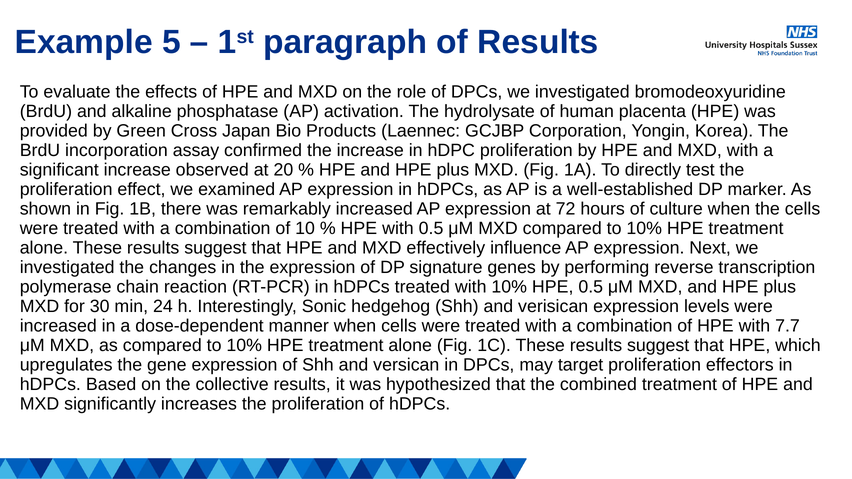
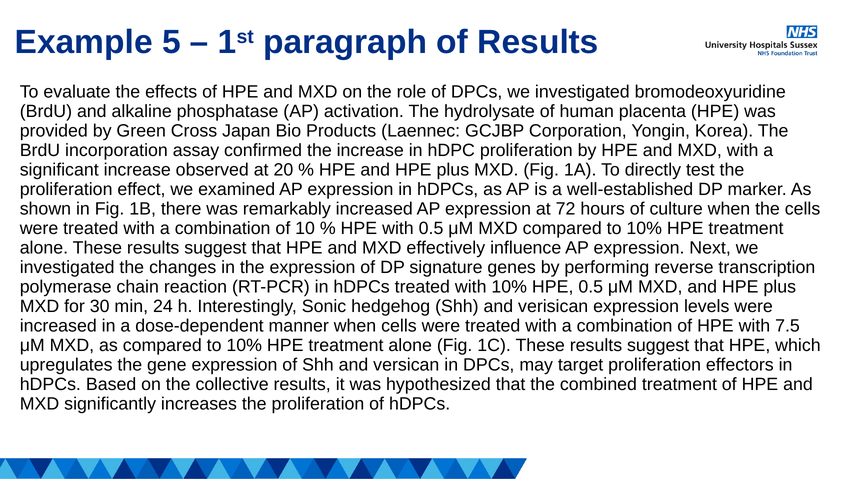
7.7: 7.7 -> 7.5 (787, 326)
